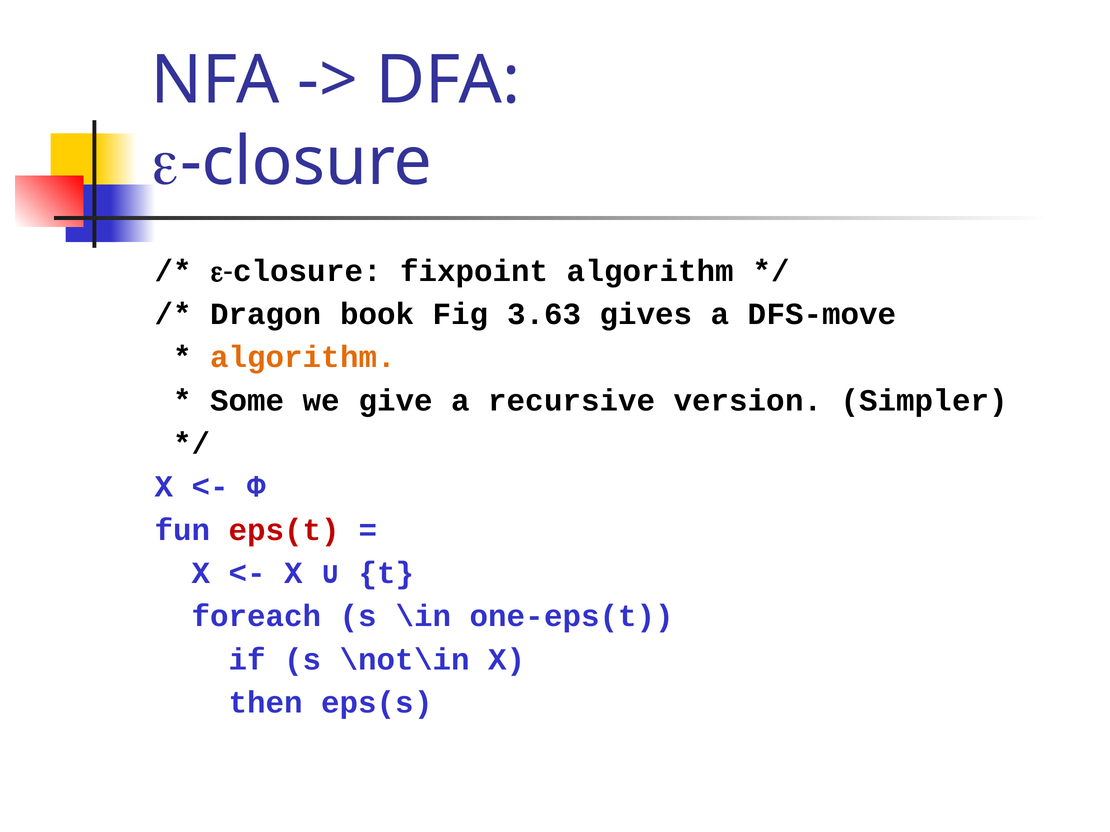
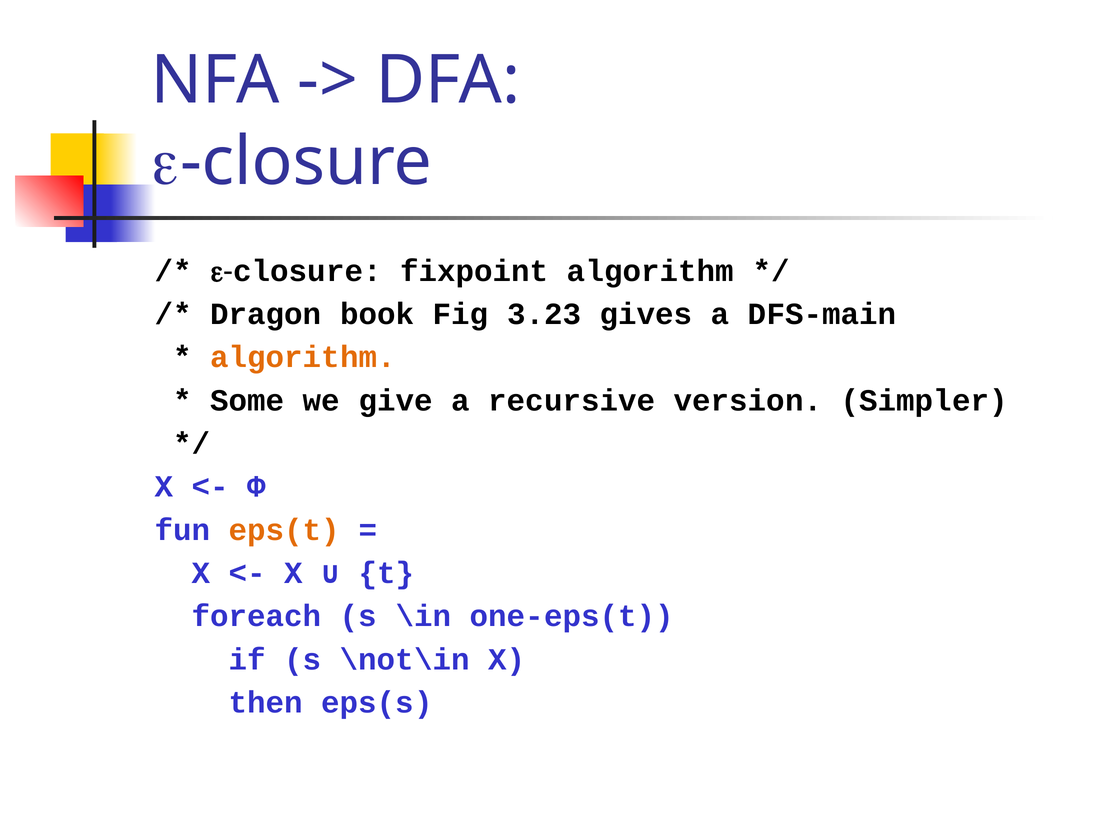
3.63: 3.63 -> 3.23 (544, 314)
DFS-move: DFS-move -> DFS-main (822, 314)
eps(t colour: red -> orange (284, 530)
